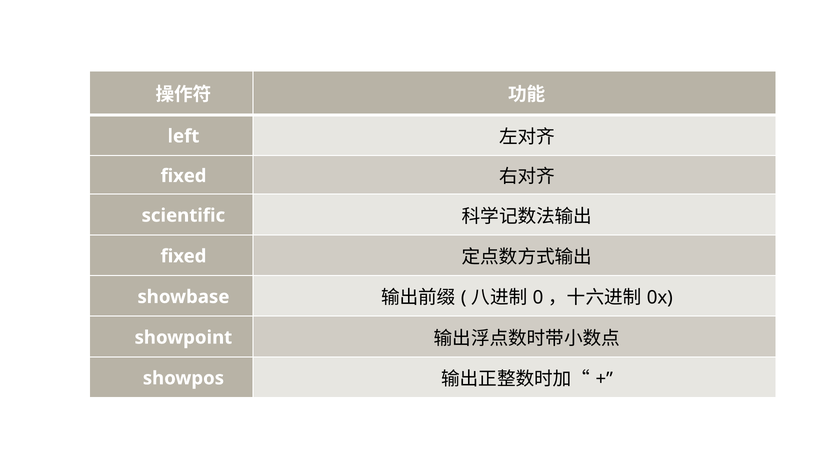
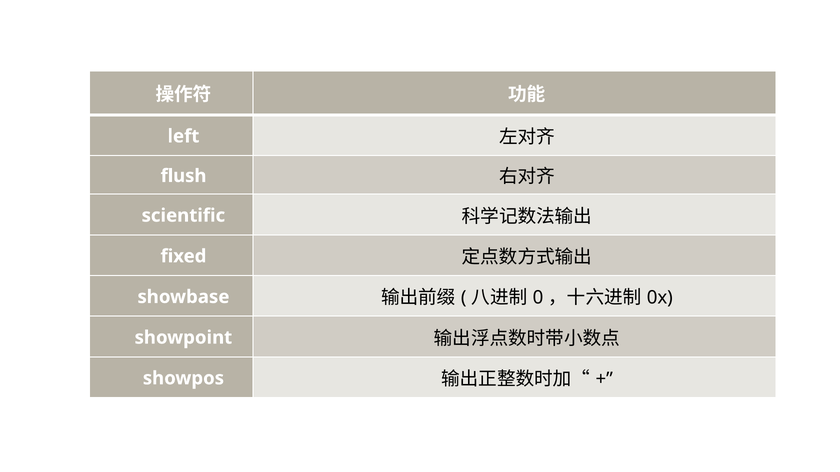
fixed: fixed -> flush (184, 176)
